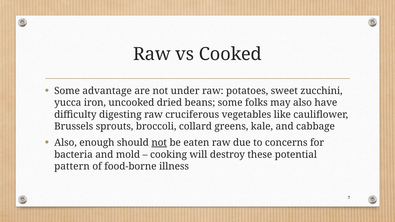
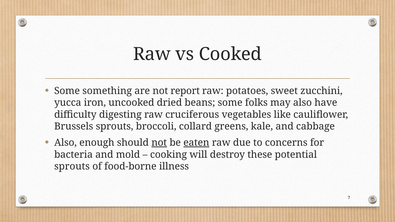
advantage: advantage -> something (107, 91)
under: under -> report (185, 91)
eaten underline: none -> present (196, 143)
pattern: pattern -> sprouts (72, 166)
